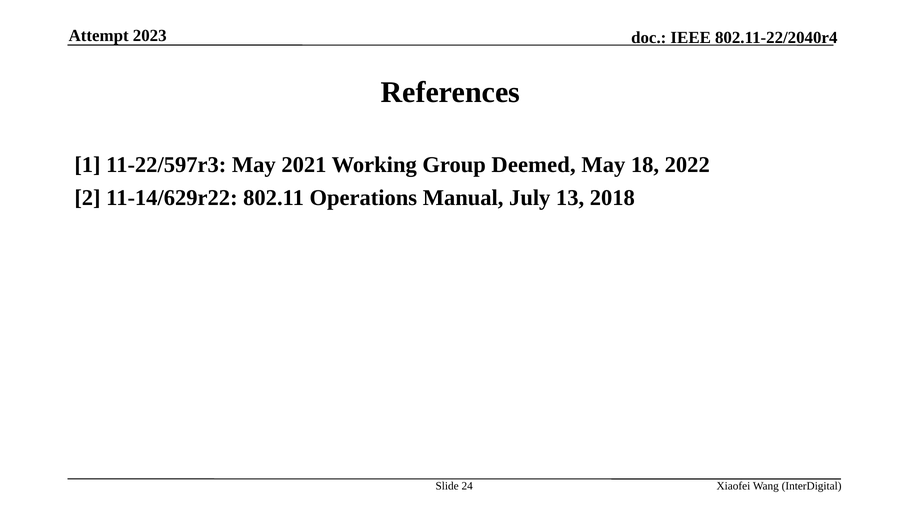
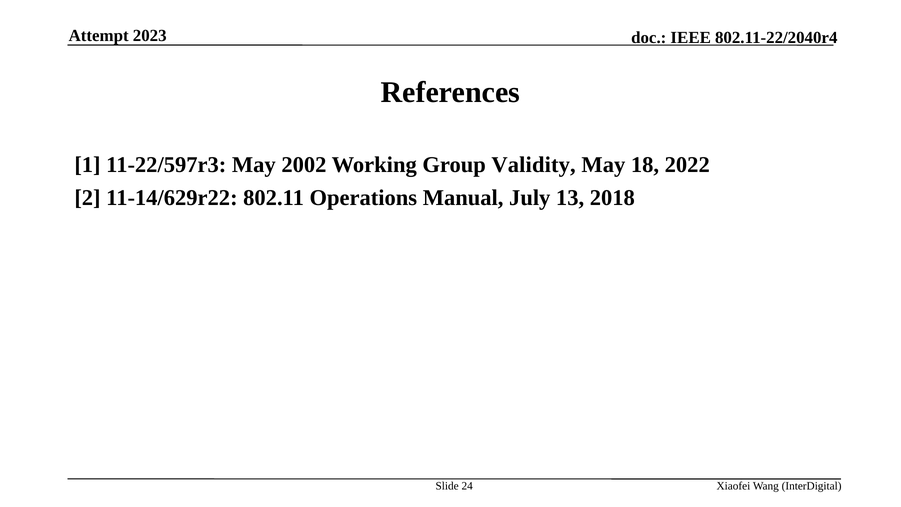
2021: 2021 -> 2002 (304, 165)
Deemed: Deemed -> Validity (534, 165)
